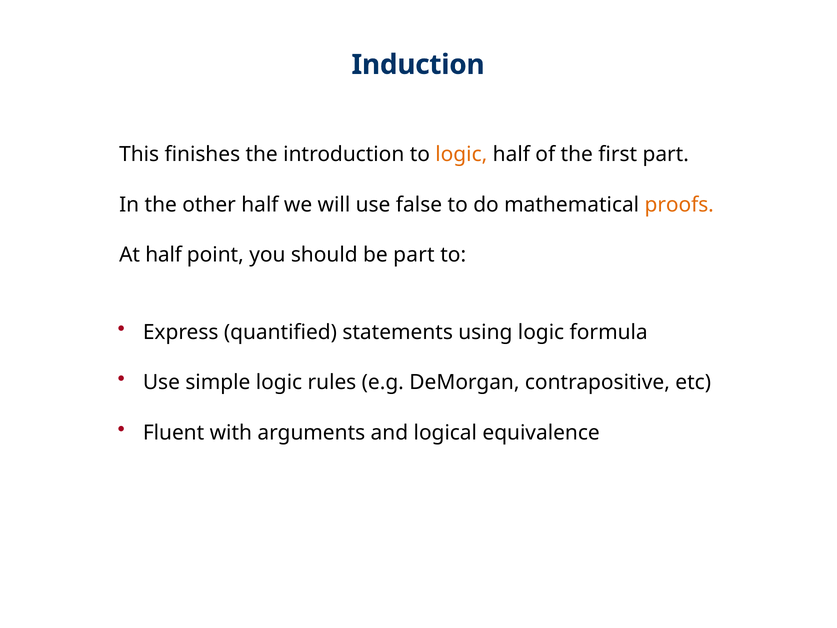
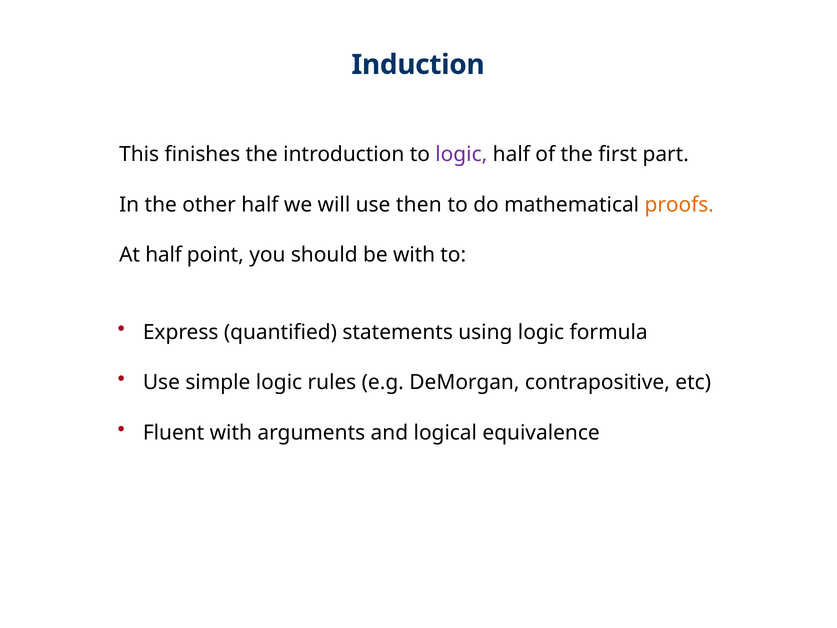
logic colour: orange -> purple (461, 154)
false: false -> then (419, 205)
be part: part -> with (414, 255)
